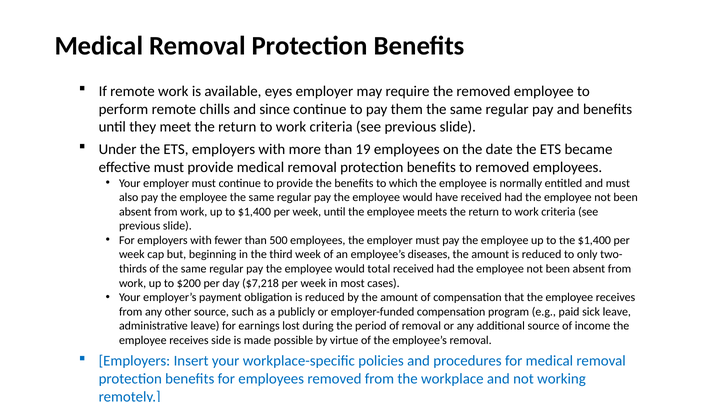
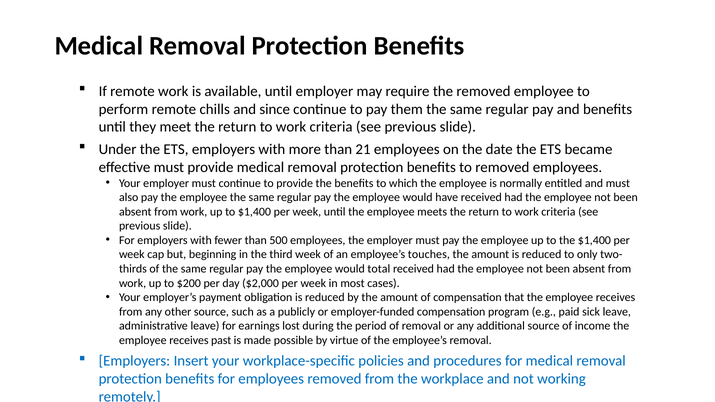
available eyes: eyes -> until (279, 91)
19: 19 -> 21 (363, 149)
diseases: diseases -> touches (429, 255)
$7,218: $7,218 -> $2,000 (261, 283)
side: side -> past (221, 340)
